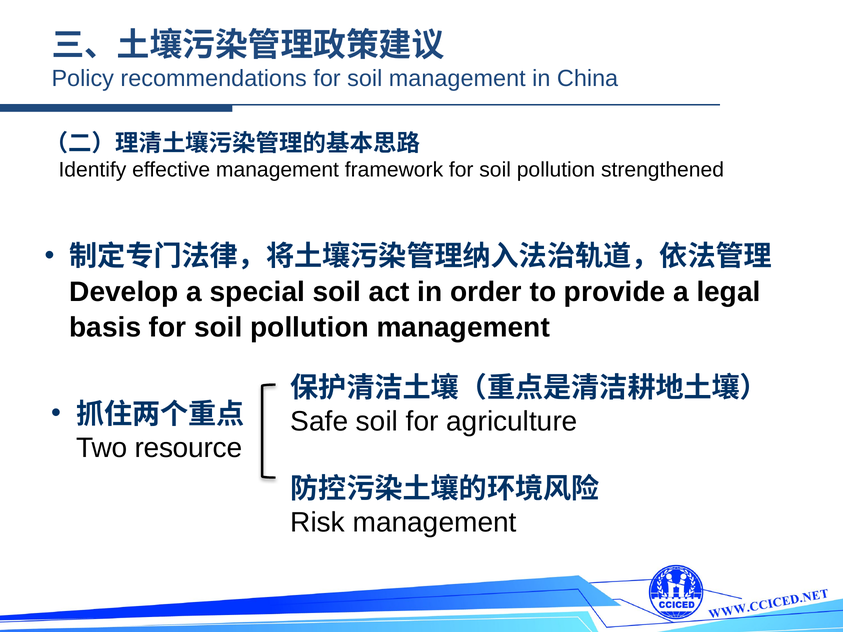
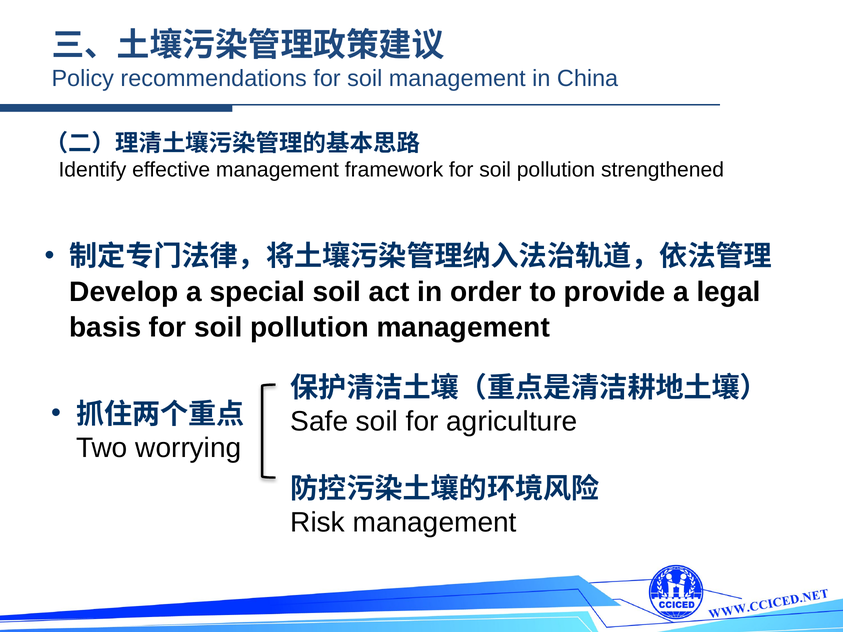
resource: resource -> worrying (188, 448)
